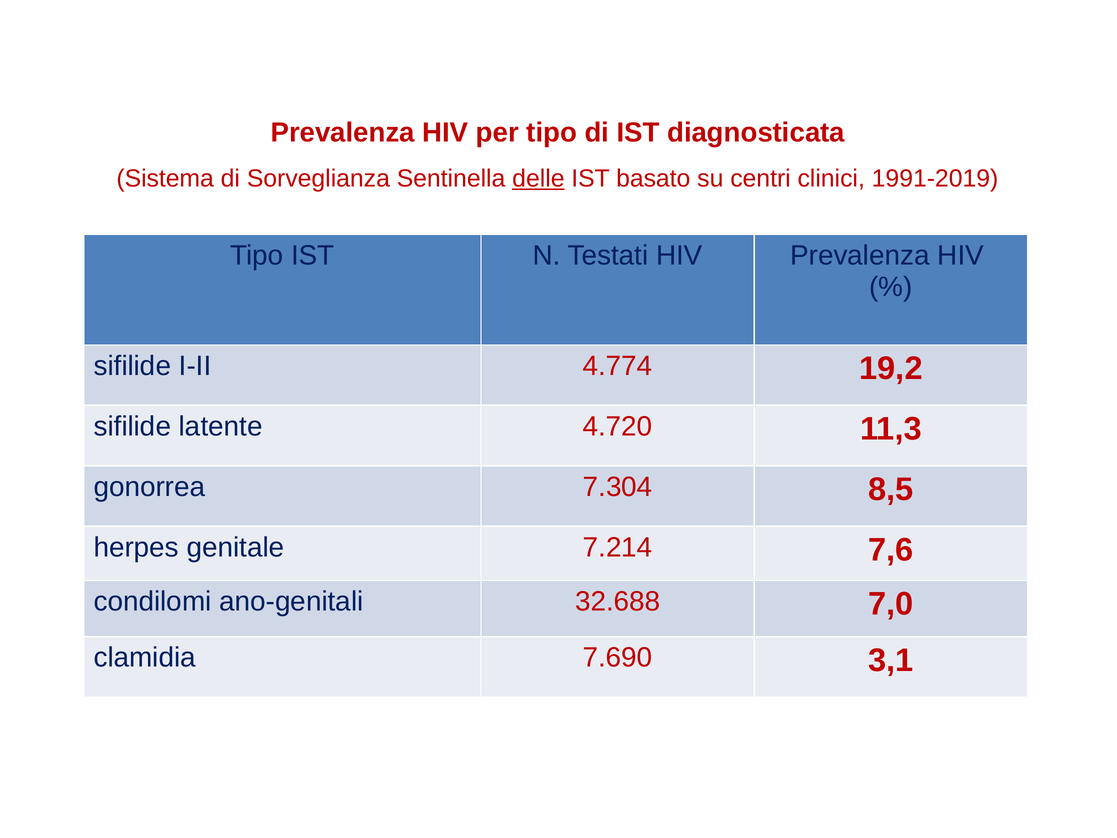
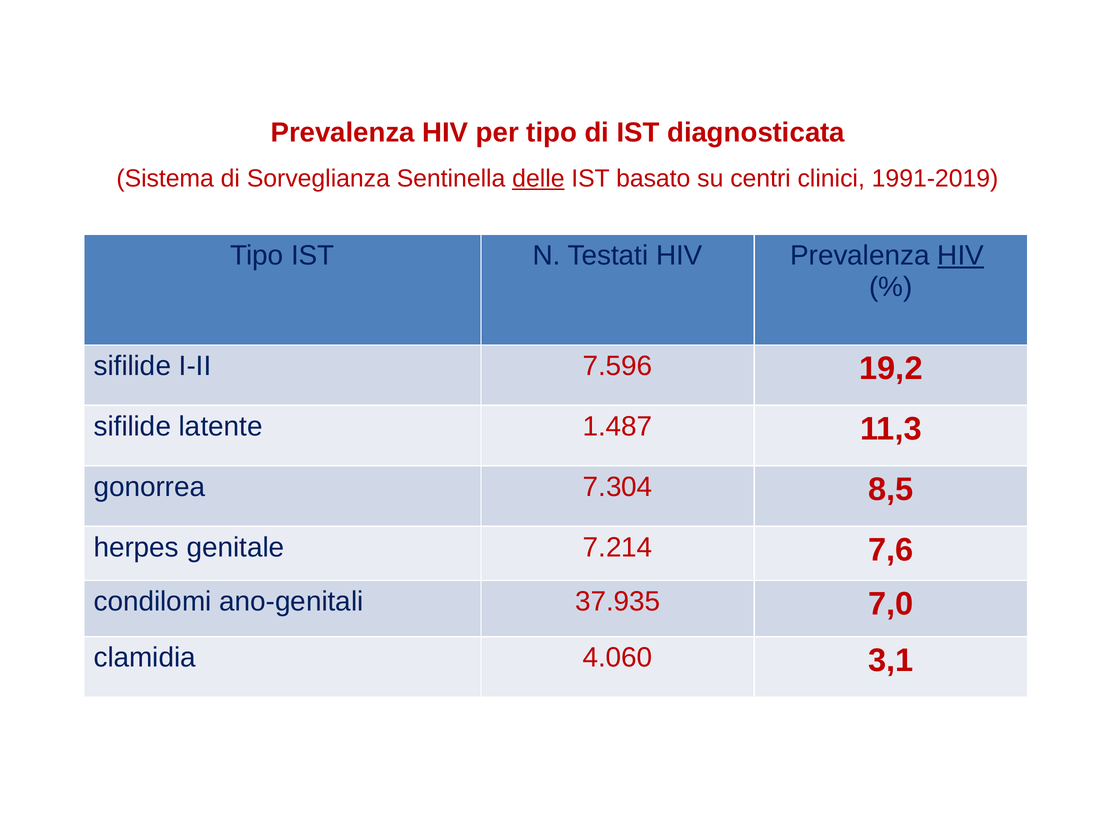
HIV underline: none -> present (961, 255)
4.774: 4.774 -> 7.596 (618, 366)
4.720: 4.720 -> 1.487 (618, 426)
32.688: 32.688 -> 37.935 (618, 601)
7.690: 7.690 -> 4.060 (618, 658)
